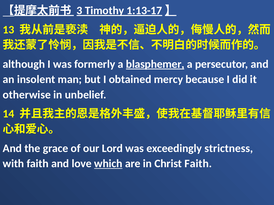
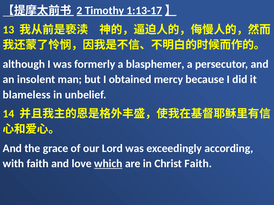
3: 3 -> 2 (79, 11)
blasphemer underline: present -> none (155, 64)
otherwise: otherwise -> blameless (27, 95)
strictness: strictness -> according (229, 149)
